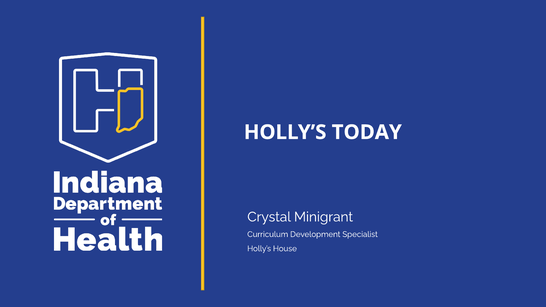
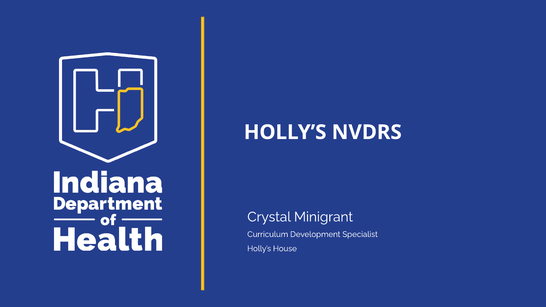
TODAY: TODAY -> NVDRS (367, 132)
